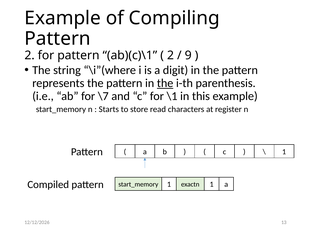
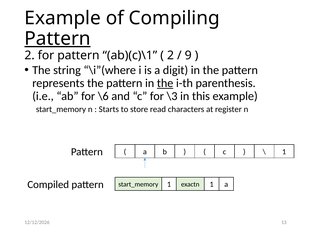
Pattern underline: none -> present (58, 39)
\7: \7 -> \6 (103, 96)
\1: \1 -> \3 (172, 96)
